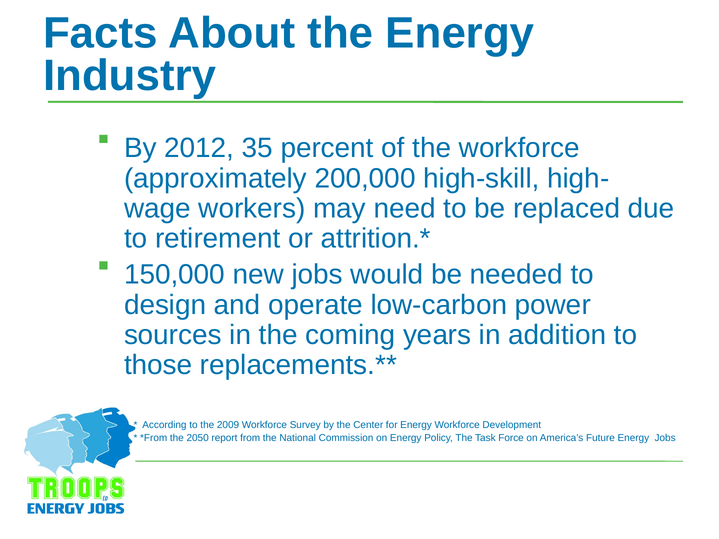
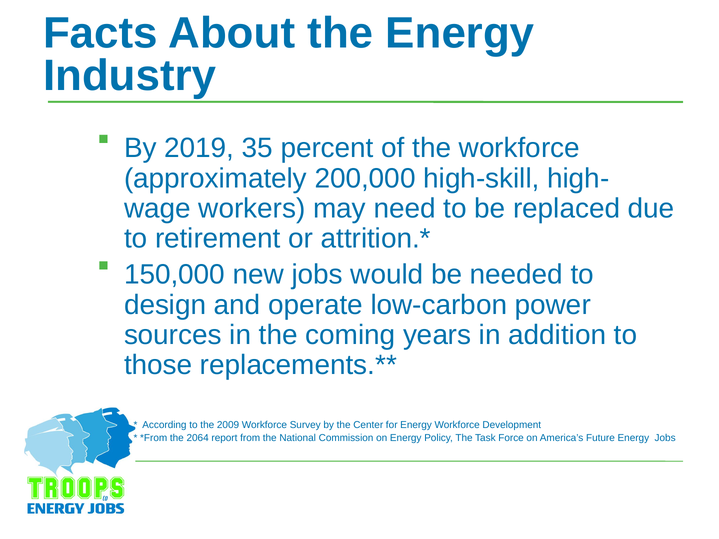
2012: 2012 -> 2019 (199, 148)
2050: 2050 -> 2064 (198, 438)
